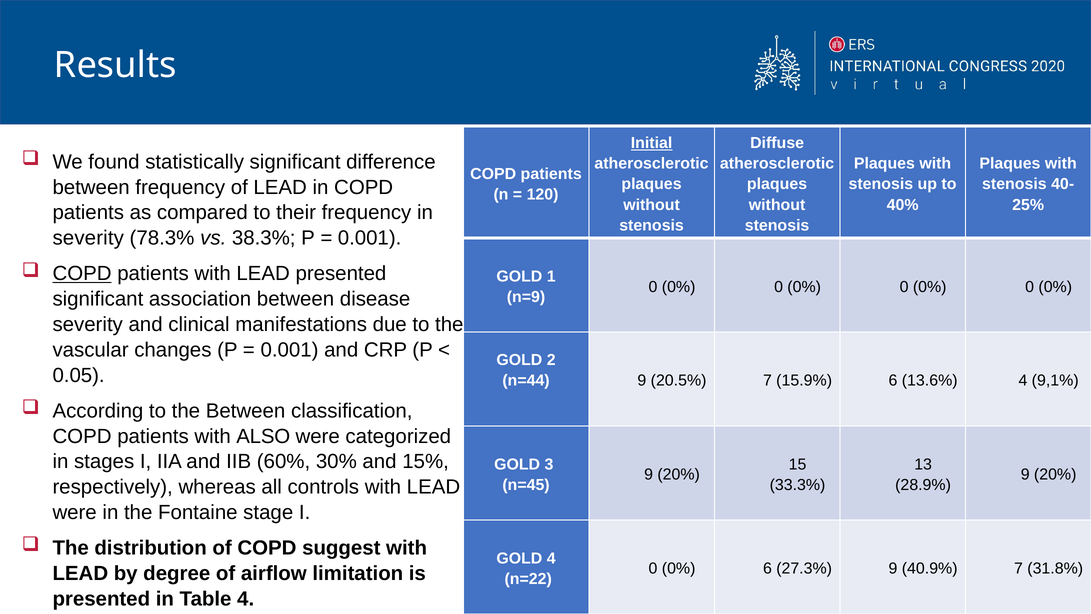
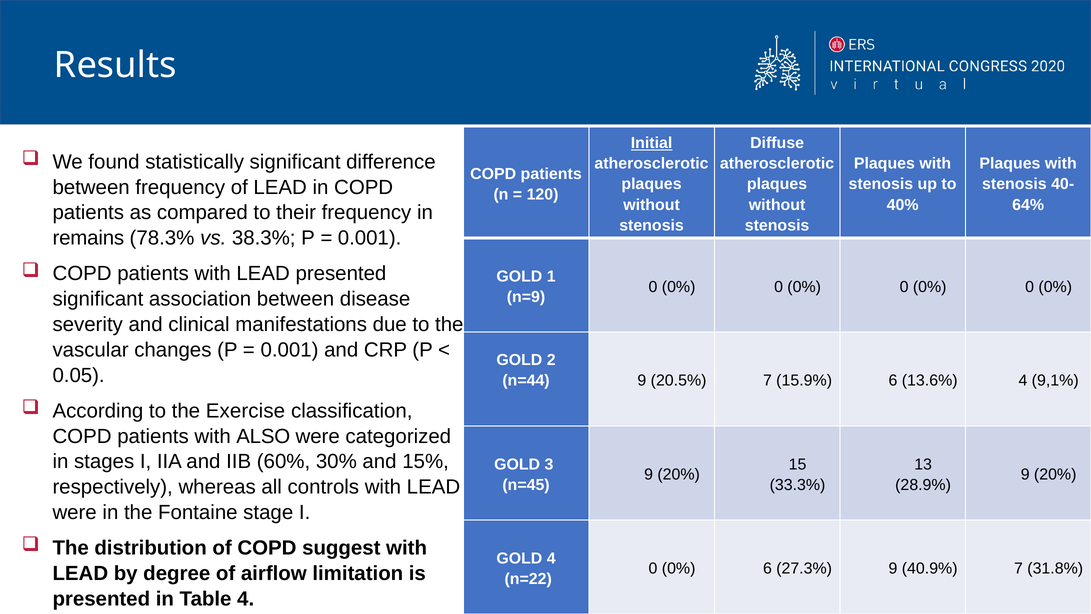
25%: 25% -> 64% (1028, 205)
severity: severity -> remains (88, 238)
COPD underline: present -> none (82, 274)
the Between: Between -> Exercise (245, 411)
